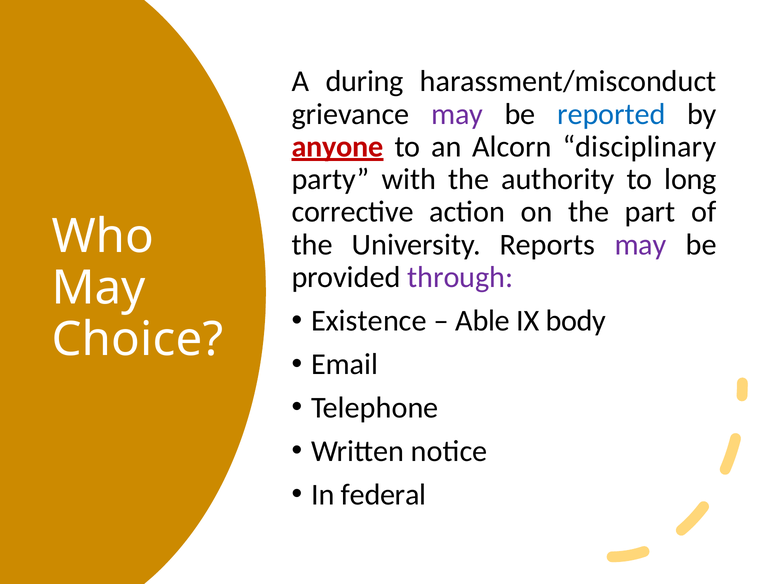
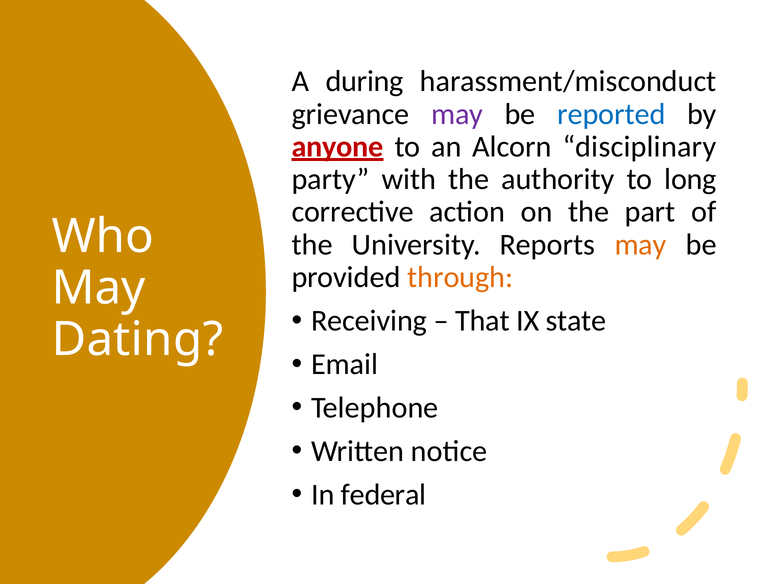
may colour: purple -> orange (641, 244)
through colour: purple -> orange (460, 277)
Existence: Existence -> Receiving (369, 320)
Able: Able -> That (483, 320)
body: body -> state (576, 320)
Choice: Choice -> Dating (137, 339)
